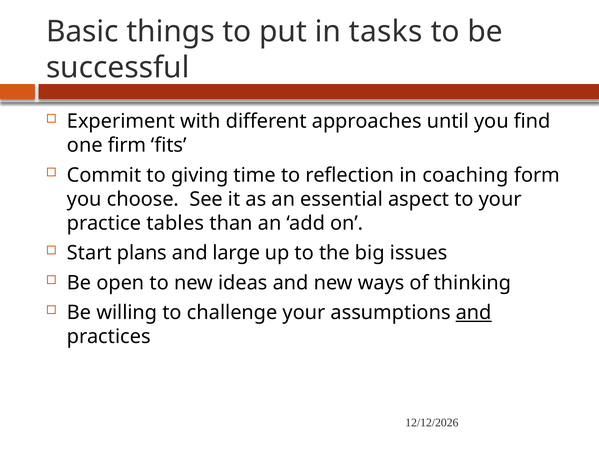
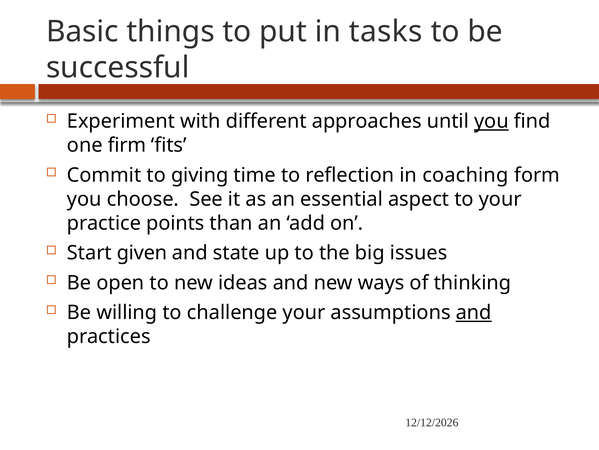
you underline: none -> present (491, 121)
tables: tables -> points (175, 223)
plans: plans -> given (142, 253)
large: large -> state (236, 253)
